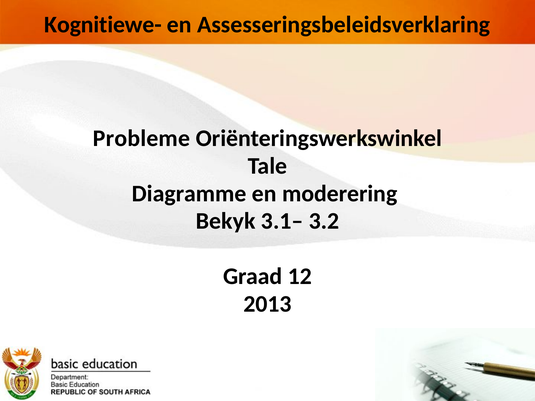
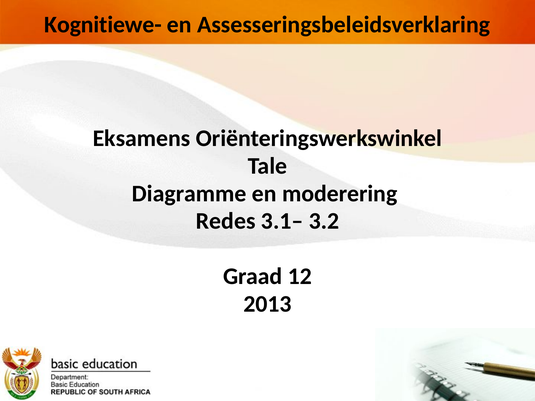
Probleme: Probleme -> Eksamens (142, 138)
Bekyk: Bekyk -> Redes (226, 221)
